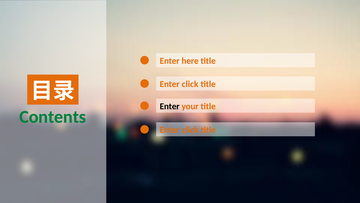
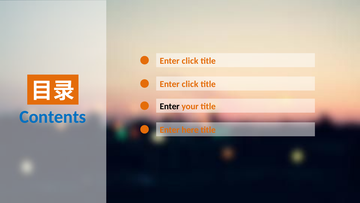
here: here -> click (190, 61)
Contents colour: green -> blue (53, 117)
click: click -> here (190, 130)
